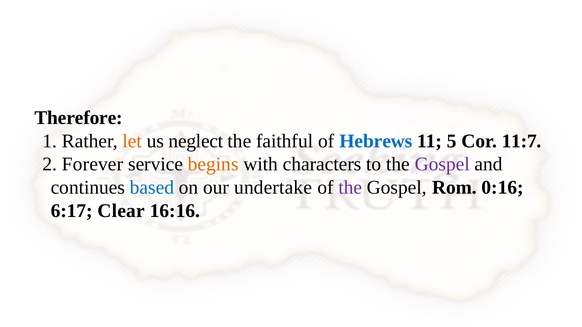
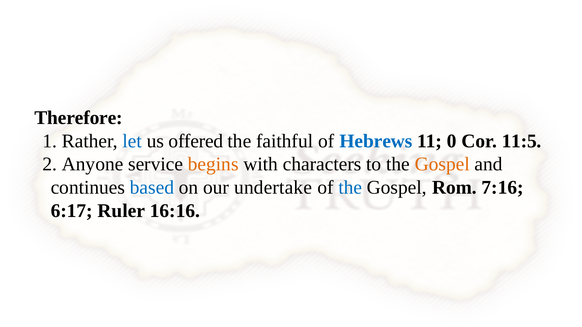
let colour: orange -> blue (132, 141)
neglect: neglect -> offered (196, 141)
5: 5 -> 0 (452, 141)
11:7: 11:7 -> 11:5 (522, 141)
Forever: Forever -> Anyone (93, 164)
Gospel colour: purple -> orange (442, 164)
the colour: purple -> blue (350, 188)
0:16: 0:16 -> 7:16 (503, 188)
Clear: Clear -> Ruler (121, 211)
